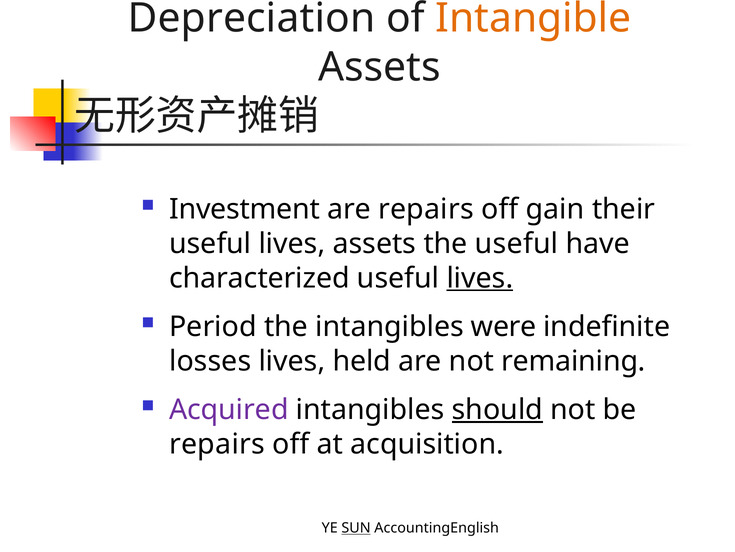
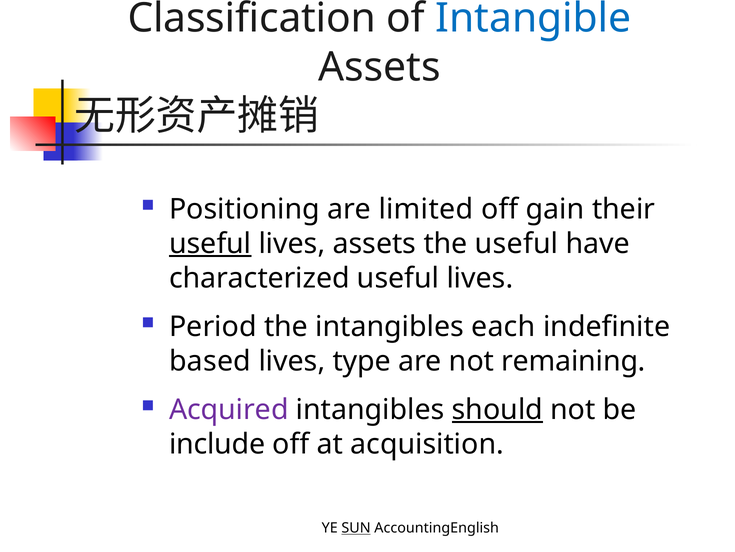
Depreciation: Depreciation -> Classification (252, 18)
Intangible colour: orange -> blue (533, 18)
Investment: Investment -> Positioning (245, 209)
are repairs: repairs -> limited (426, 209)
useful underline: none -> present (210, 243)
lives underline: present -> none (480, 278)
were: were -> each (503, 326)
losses: losses -> based (210, 361)
held: held -> type (362, 361)
repairs: repairs -> include (217, 444)
